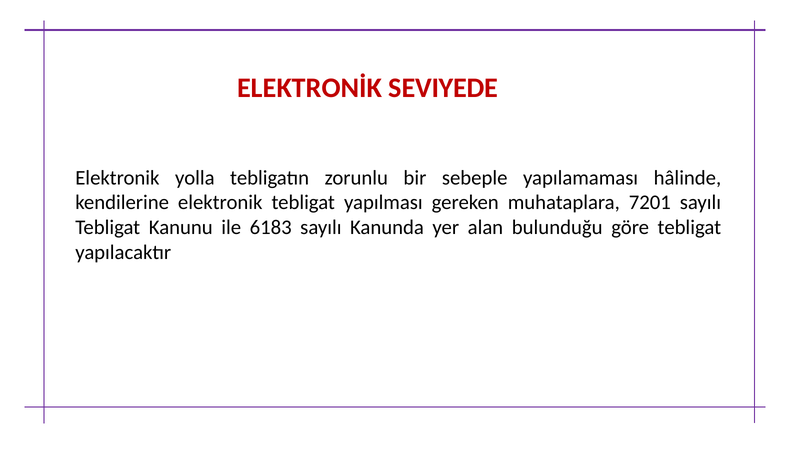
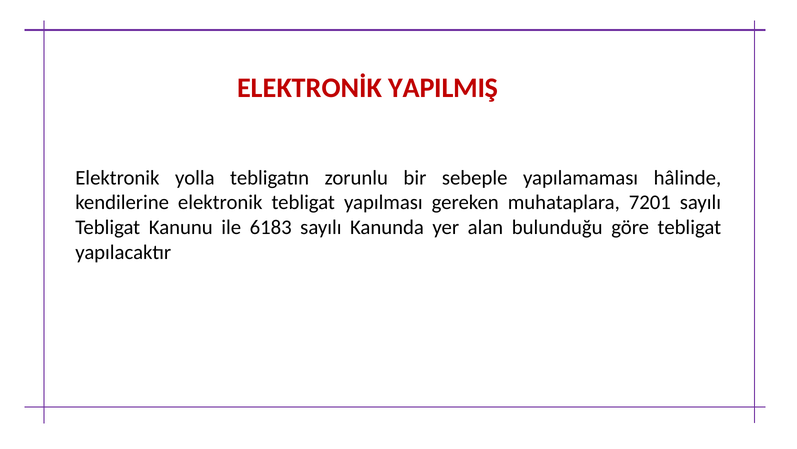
SEVIYEDE: SEVIYEDE -> YAPILMIŞ (443, 88)
